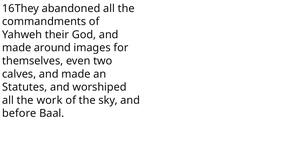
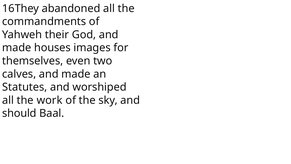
around: around -> houses (52, 48)
before: before -> should (19, 113)
